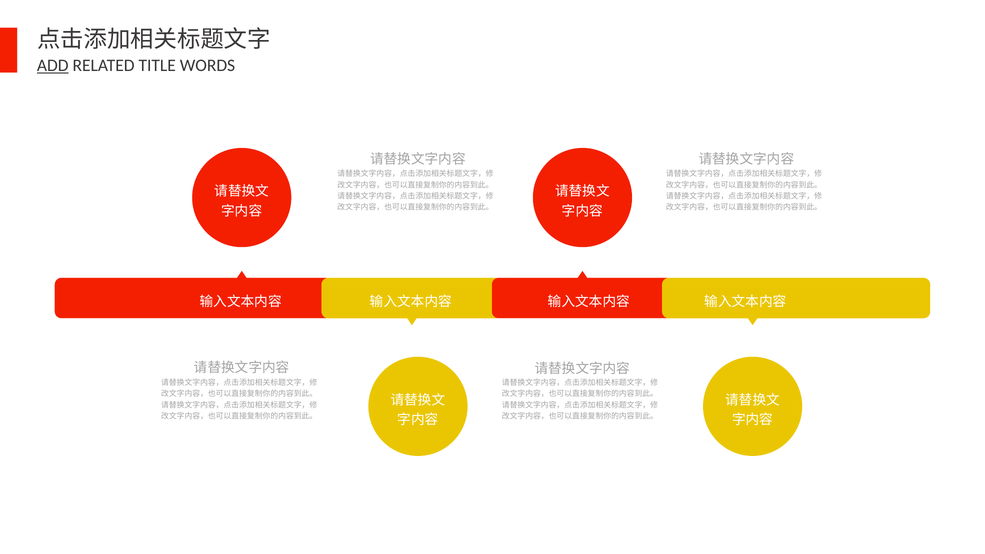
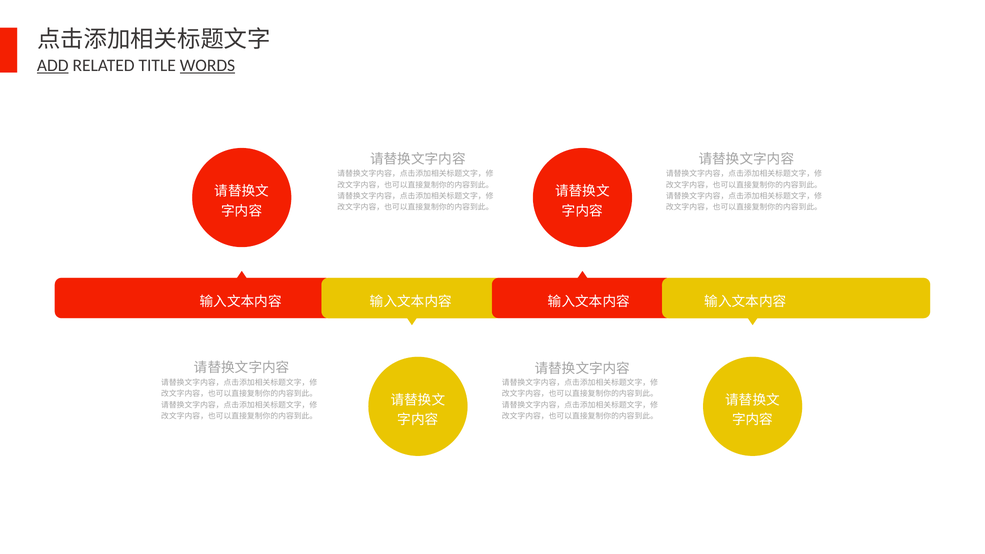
WORDS underline: none -> present (207, 66)
